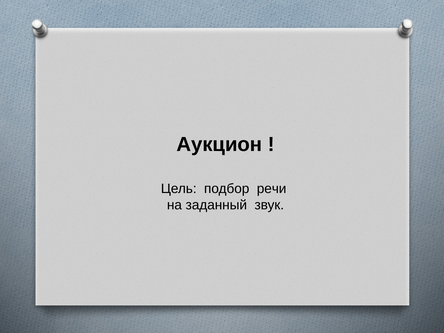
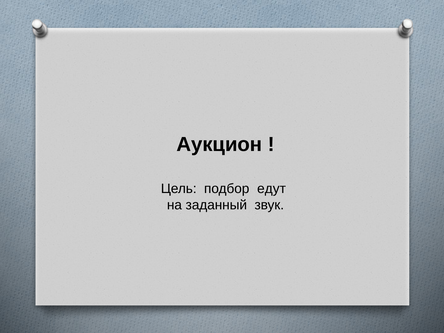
речи: речи -> едут (272, 189)
